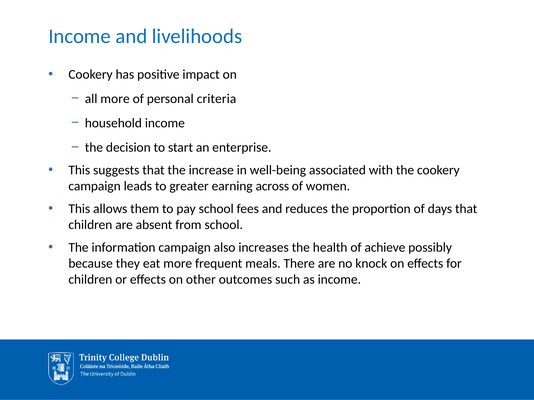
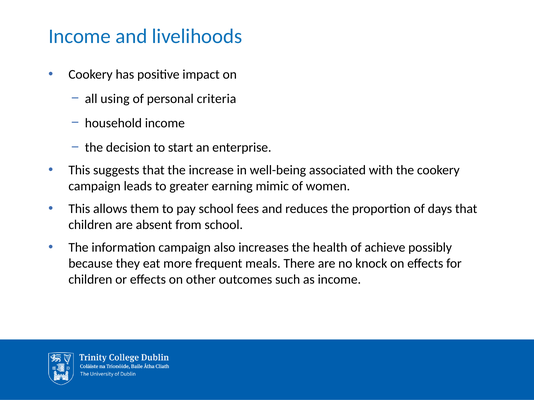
all more: more -> using (115, 99)
across: across -> mimic (272, 186)
